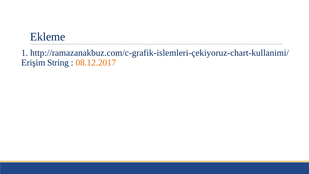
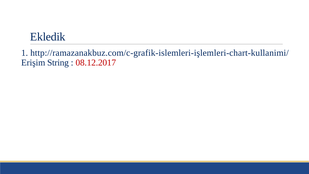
Ekleme: Ekleme -> Ekledik (48, 37)
http://ramazanakbuz.com/c-grafik-islemleri-çekiyoruz-chart-kullanimi/: http://ramazanakbuz.com/c-grafik-islemleri-çekiyoruz-chart-kullanimi/ -> http://ramazanakbuz.com/c-grafik-islemleri-işlemleri-chart-kullanimi/ (160, 53)
08.12.2017 colour: orange -> red (96, 62)
